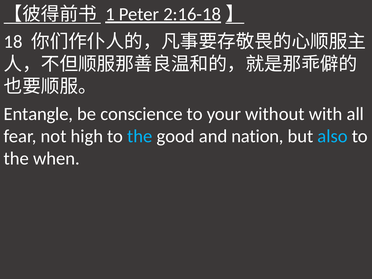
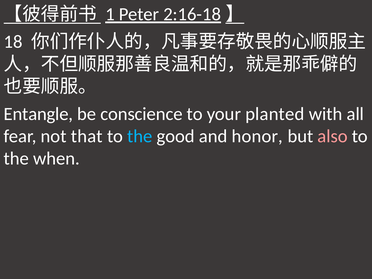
without: without -> planted (275, 114)
high: high -> that (87, 136)
nation: nation -> honor (257, 136)
also colour: light blue -> pink (333, 136)
